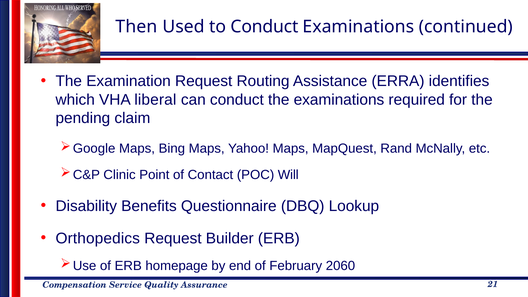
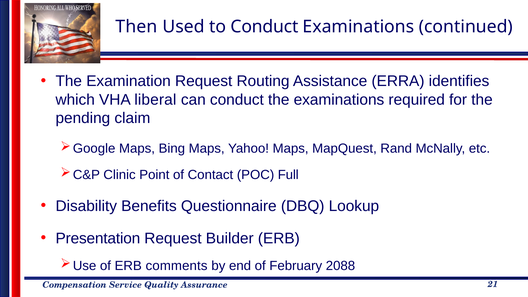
Will: Will -> Full (288, 175)
Orthopedics: Orthopedics -> Presentation (98, 238)
homepage: homepage -> comments (177, 266)
2060: 2060 -> 2088 (341, 266)
